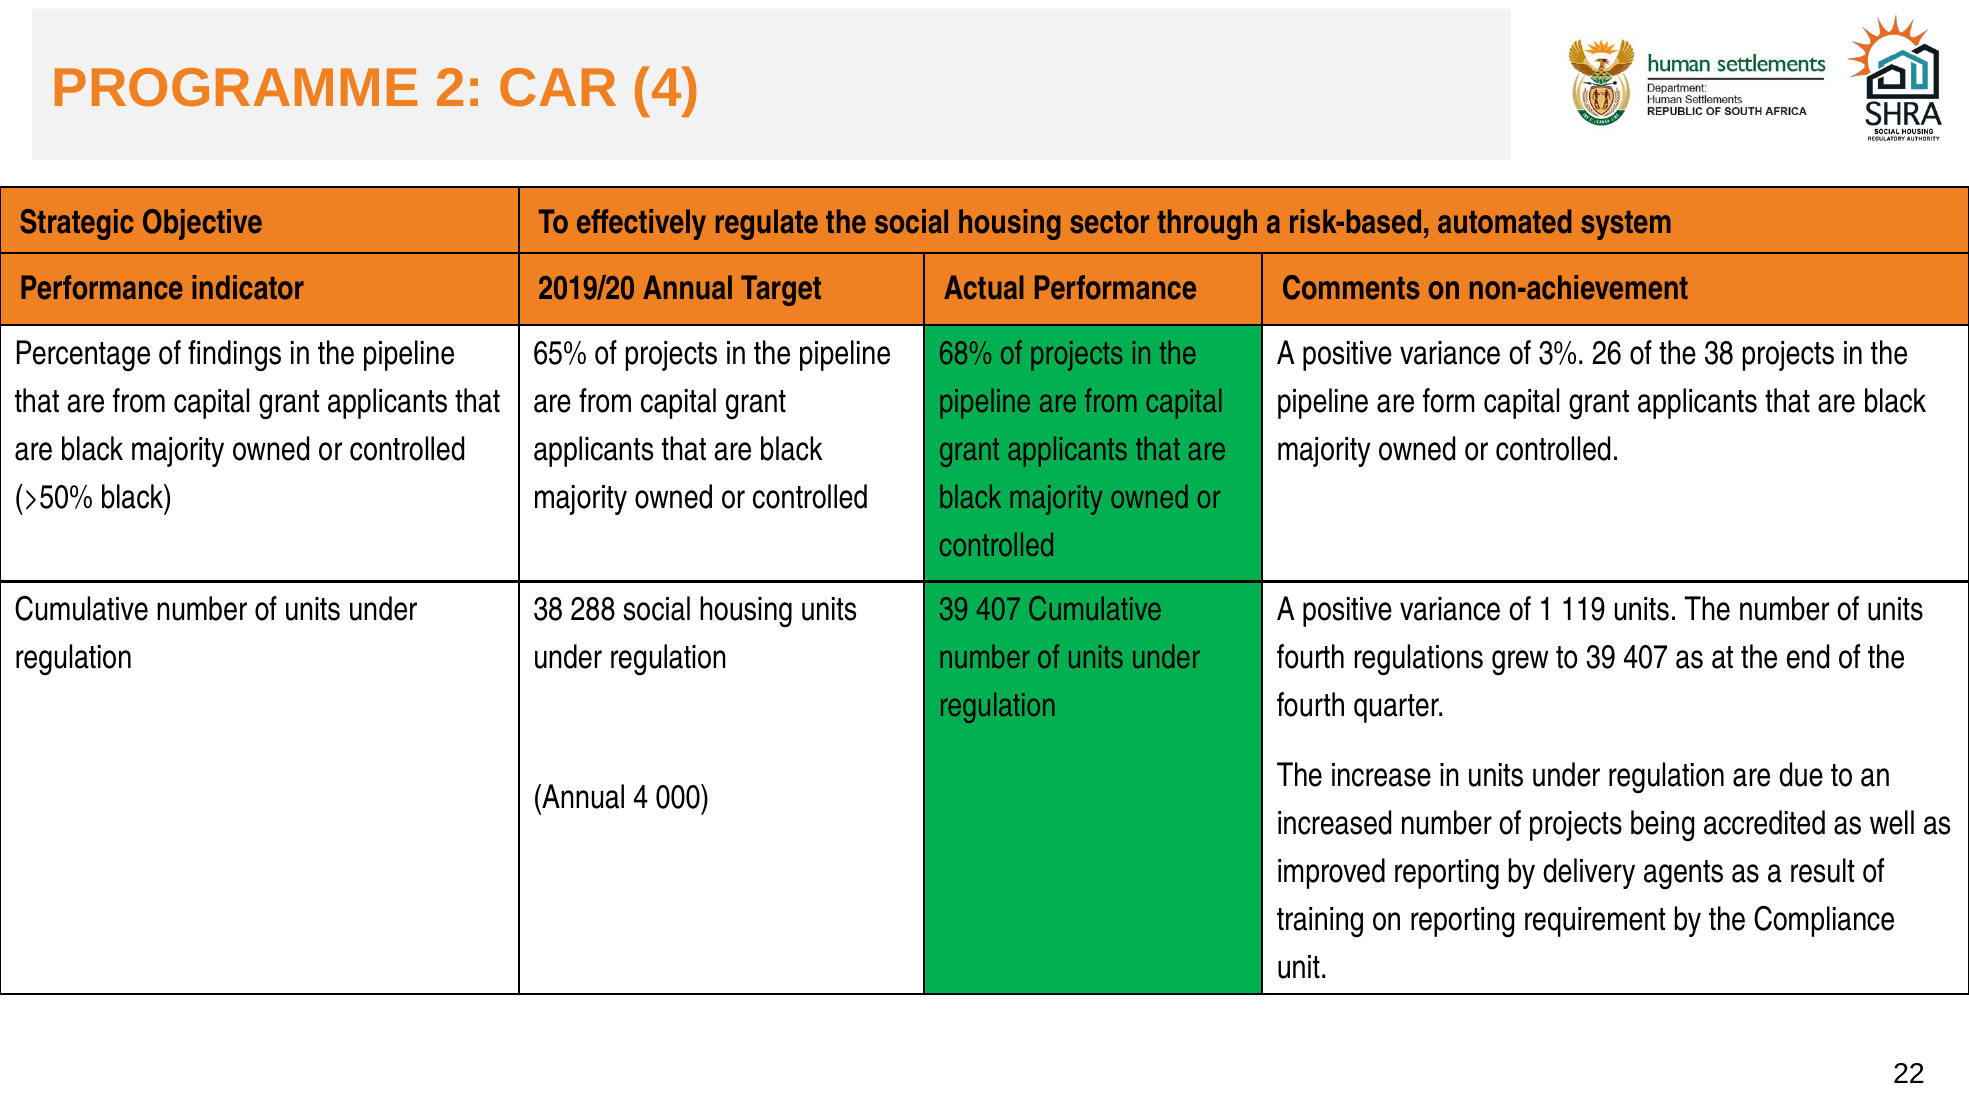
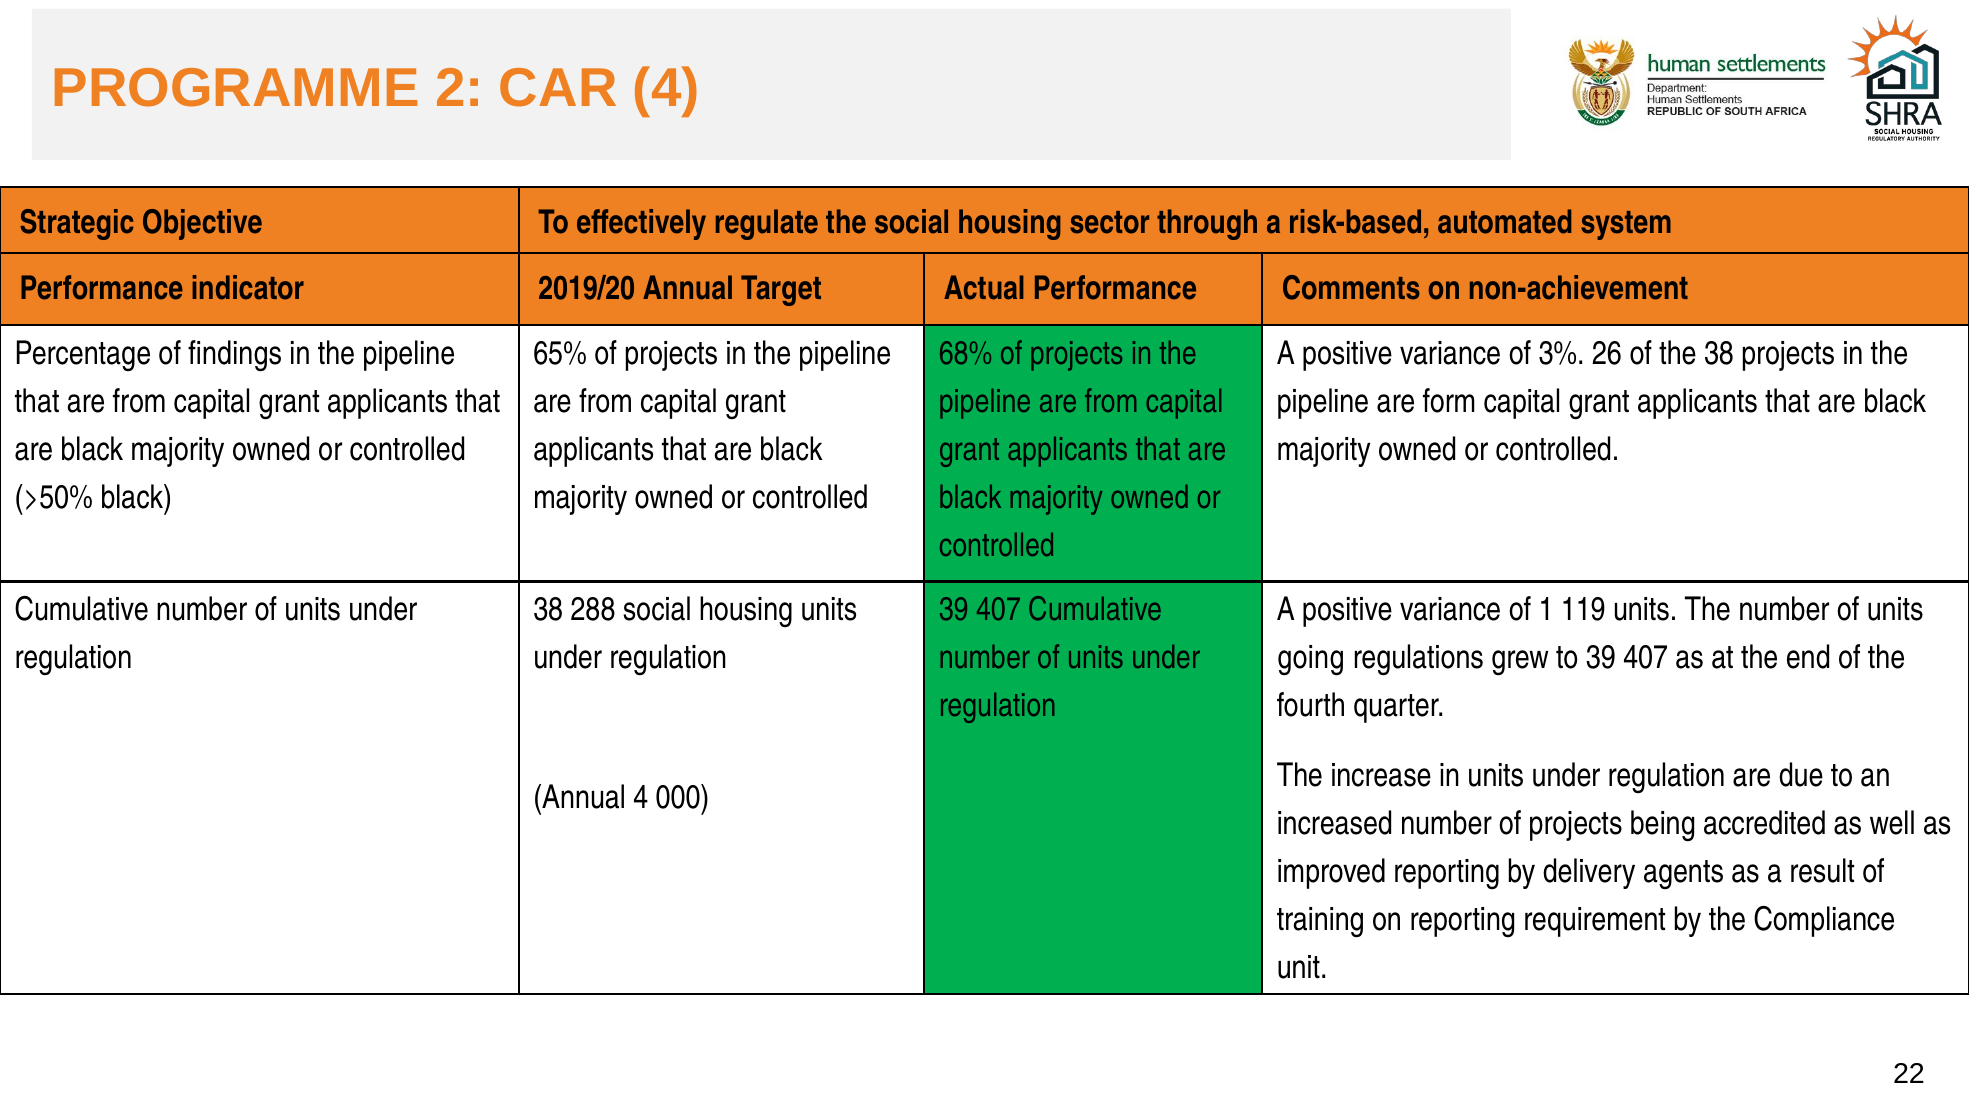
fourth: fourth -> going (1311, 657)
